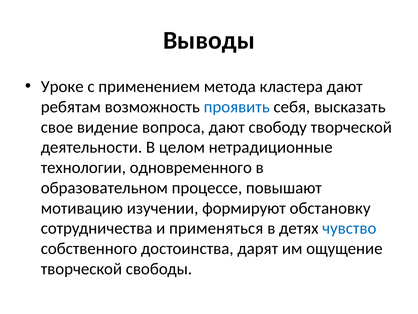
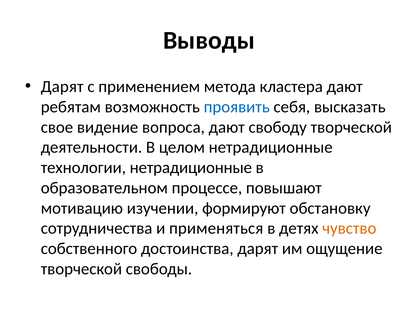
Уроке: Уроке -> Дарят (62, 87)
технологии одновременного: одновременного -> нетрадиционные (191, 167)
чувство colour: blue -> orange (349, 228)
